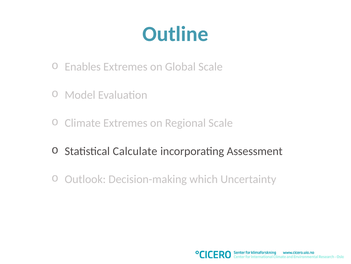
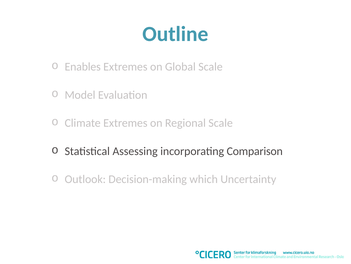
Calculate: Calculate -> Assessing (135, 151)
Assessment: Assessment -> Comparison (255, 151)
